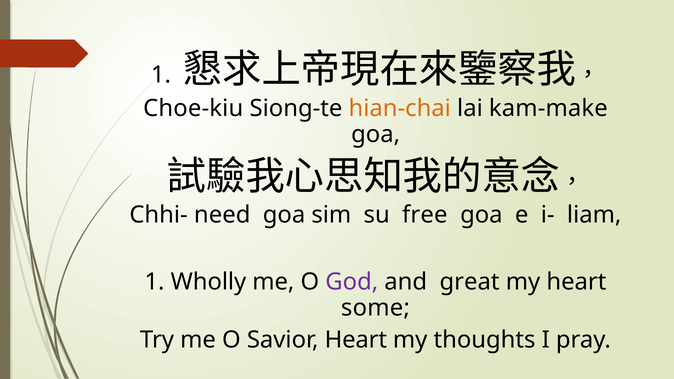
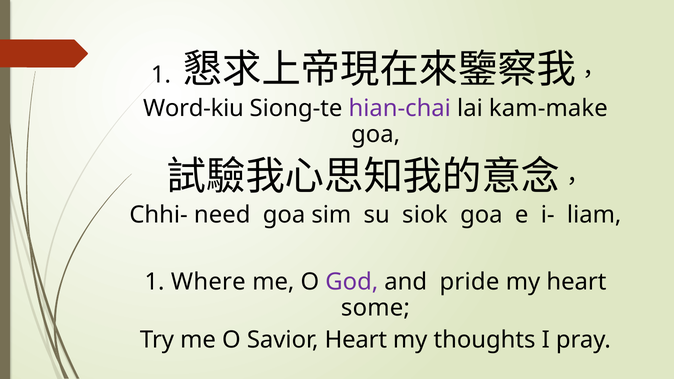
Choe-kiu: Choe-kiu -> Word-kiu (193, 108)
hian-chai colour: orange -> purple (400, 108)
free: free -> siok (425, 215)
Wholly: Wholly -> Where (208, 282)
great: great -> pride (469, 282)
